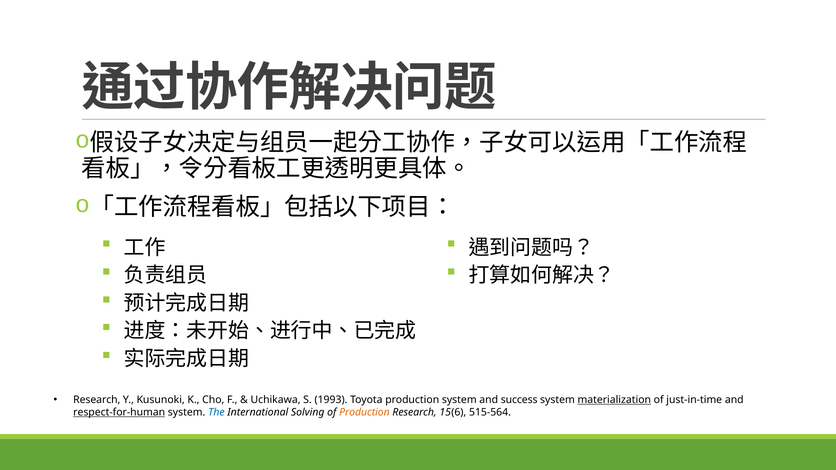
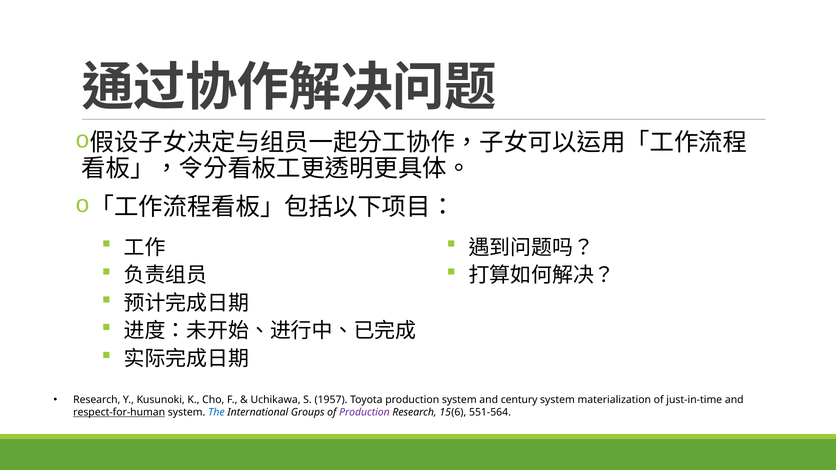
1993: 1993 -> 1957 (331, 400)
success: success -> century (519, 400)
materialization underline: present -> none (614, 400)
Solving: Solving -> Groups (308, 413)
Production colour: orange -> purple (364, 413)
515-564: 515-564 -> 551-564 (490, 413)
